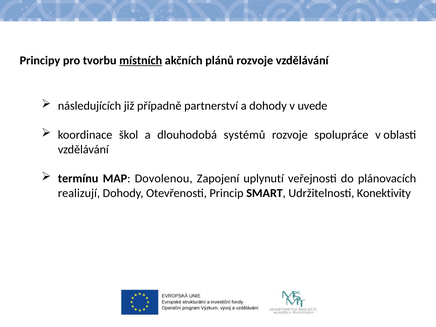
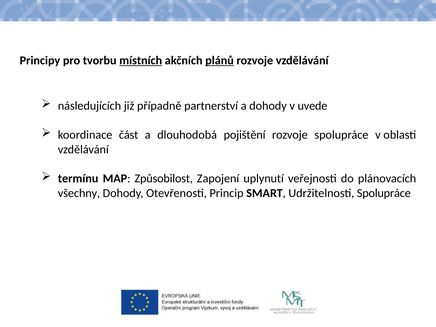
plánů underline: none -> present (220, 60)
škol: škol -> část (129, 135)
systémů: systémů -> pojištění (245, 135)
Dovolenou: Dovolenou -> Způsobilost (164, 179)
realizují: realizují -> všechny (79, 193)
Udržitelnosti Konektivity: Konektivity -> Spolupráce (384, 193)
